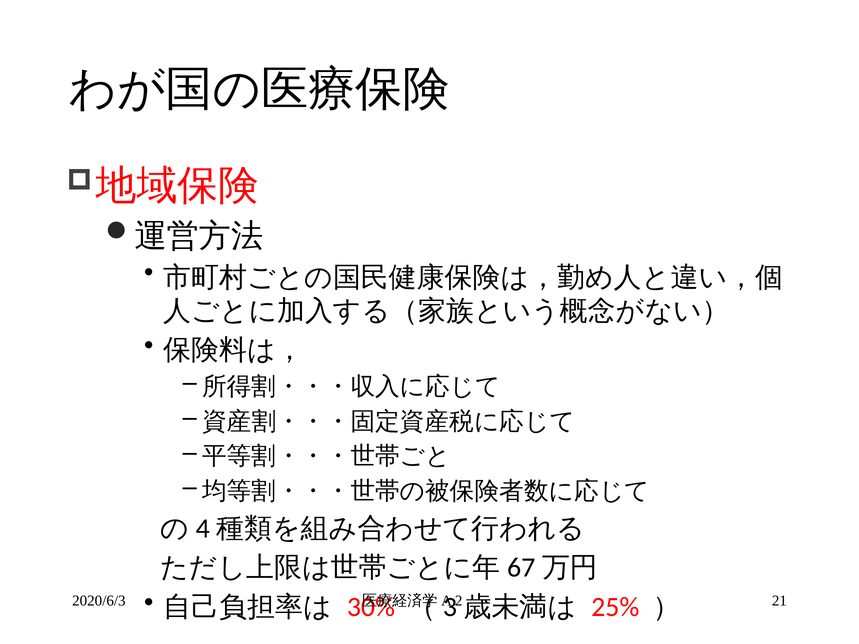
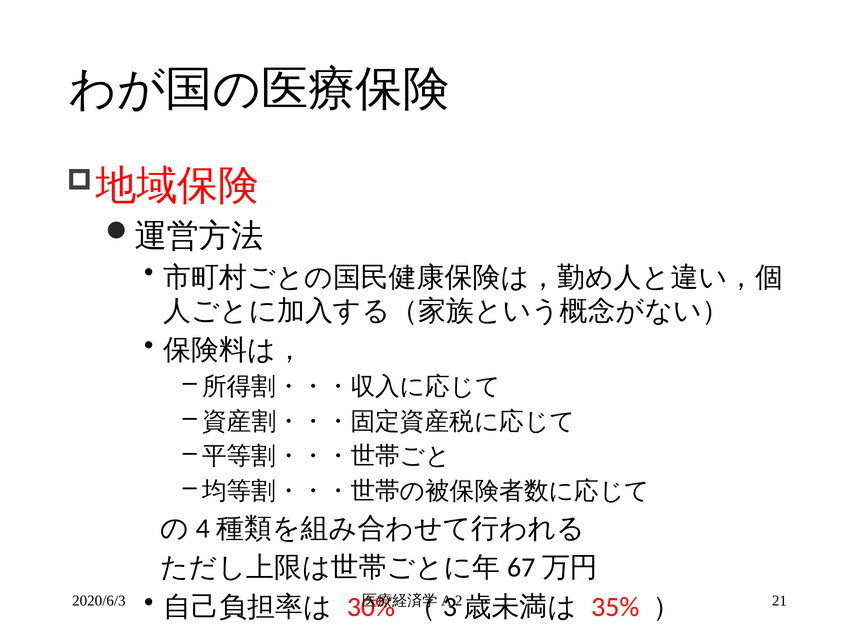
25%: 25% -> 35% (615, 607)
